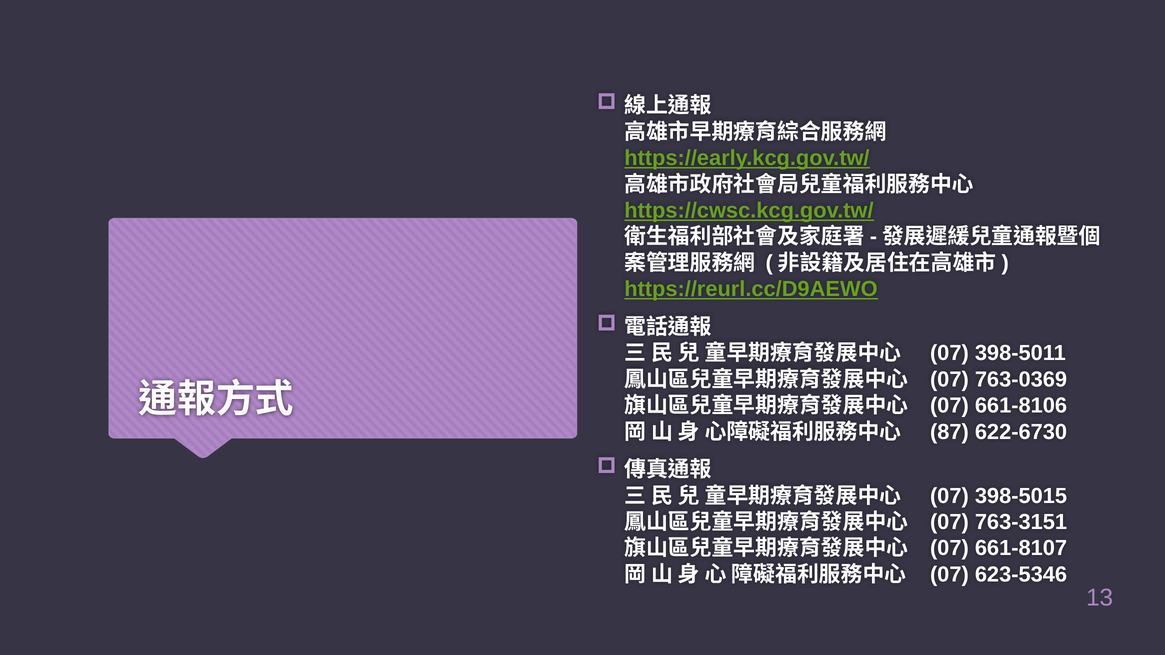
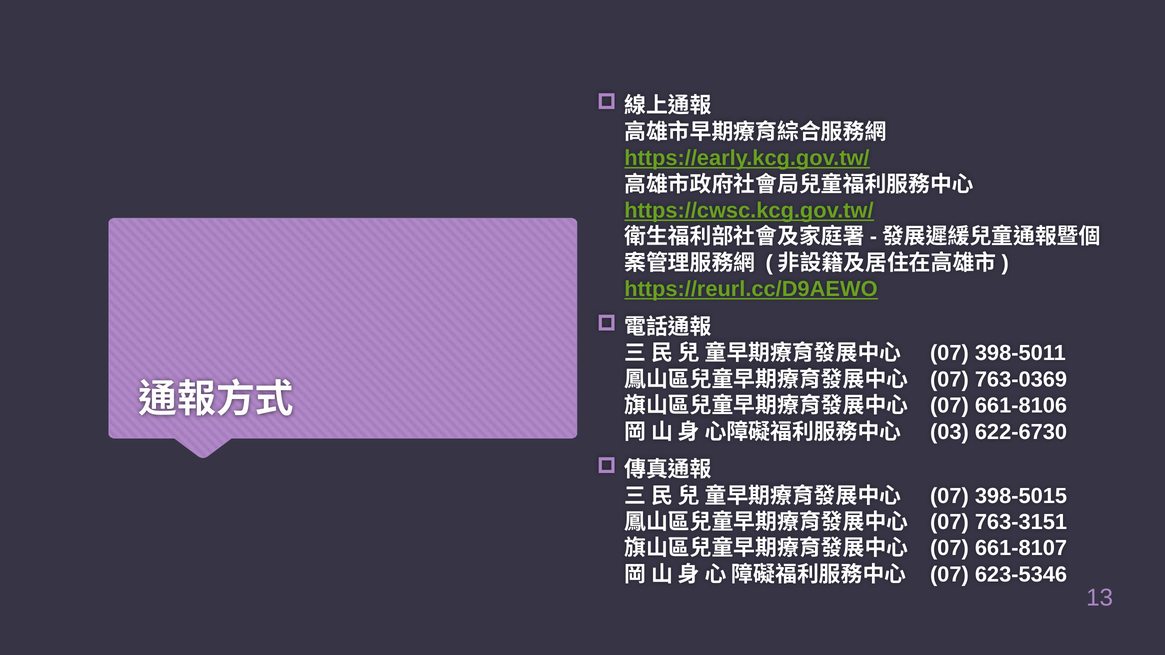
87: 87 -> 03 (949, 432)
